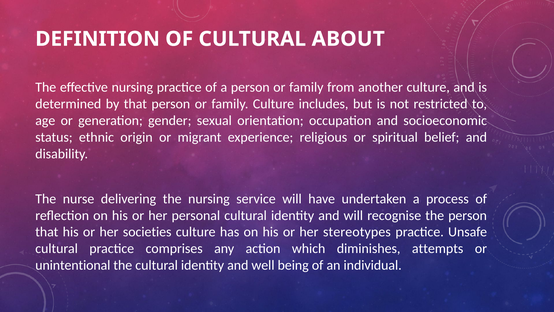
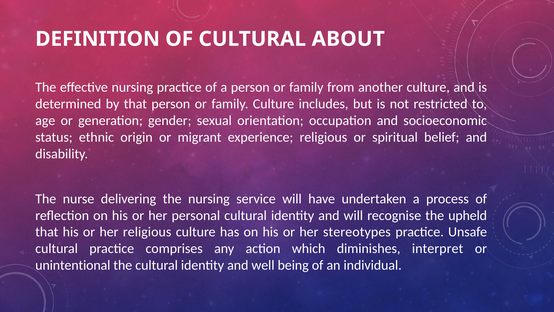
the person: person -> upheld (468, 215)
her societies: societies -> religious (147, 232)
attempts: attempts -> interpret (438, 248)
